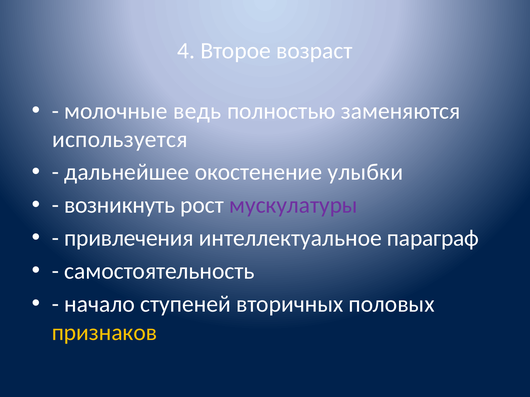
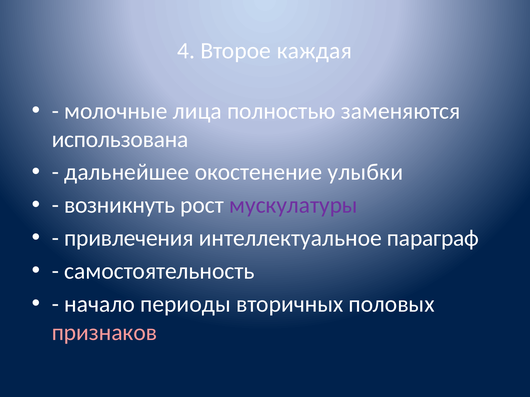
возраст: возраст -> каждая (314, 51)
ведь: ведь -> лица (197, 111)
используется: используется -> использована (120, 139)
ступеней: ступеней -> периоды (185, 304)
признаков colour: yellow -> pink (104, 333)
